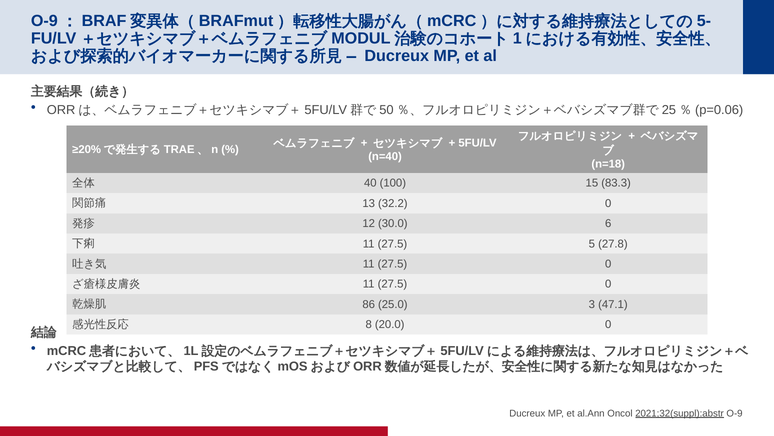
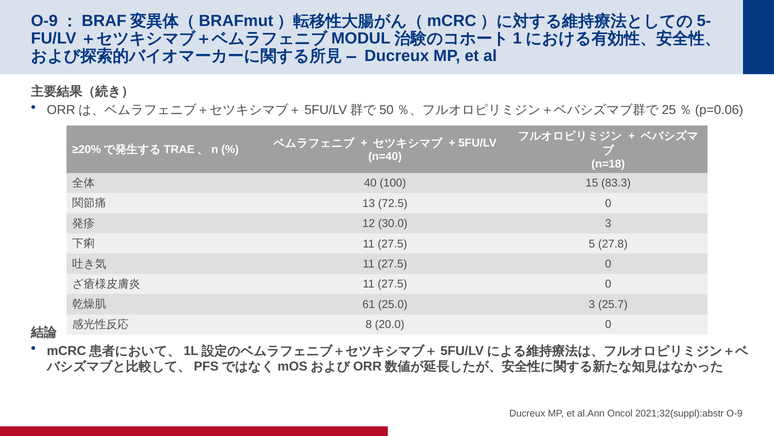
32.2: 32.2 -> 72.5 (393, 203)
30.0 6: 6 -> 3 (608, 223)
86: 86 -> 61 (369, 304)
47.1: 47.1 -> 25.7 (613, 304)
2021;32(suppl):abstr underline: present -> none (680, 413)
